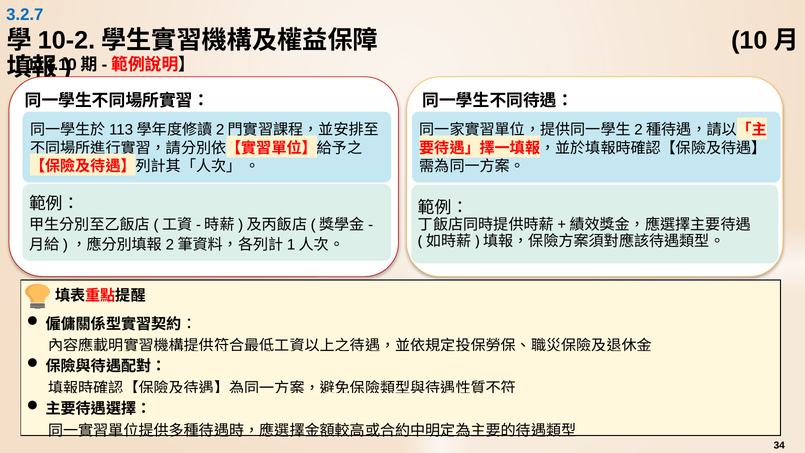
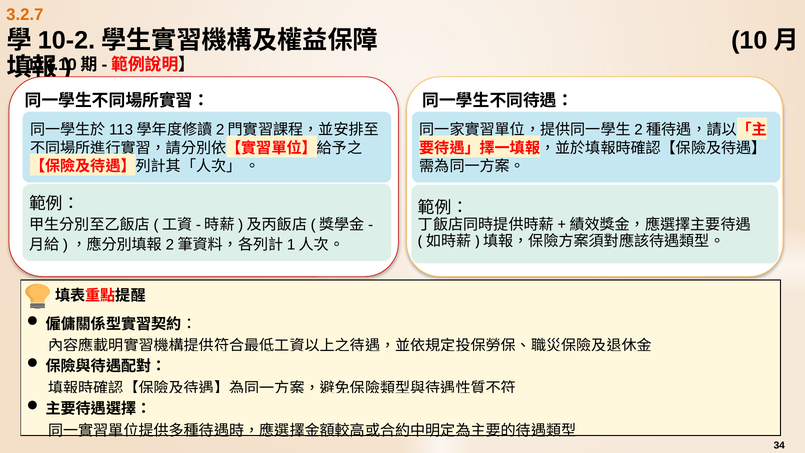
3.2.7 colour: blue -> orange (25, 15)
